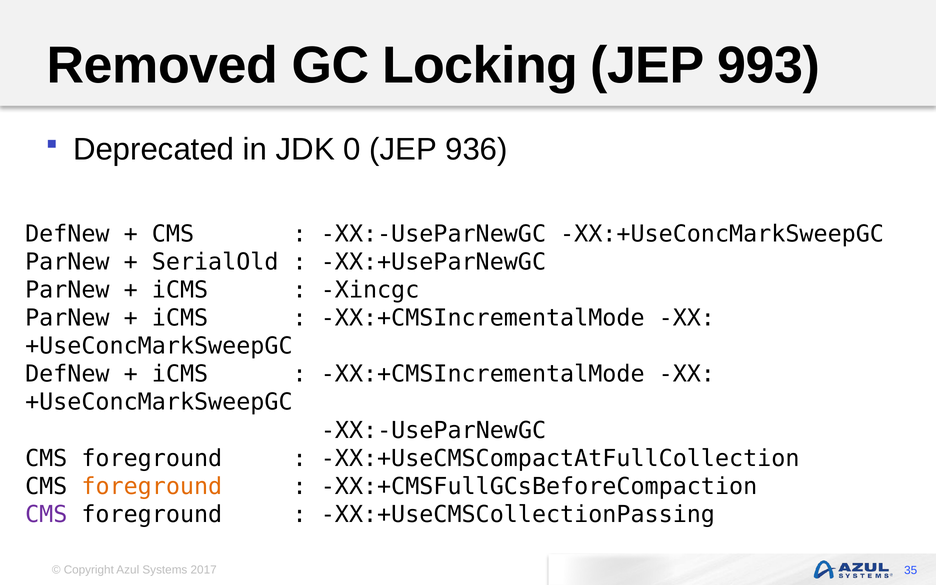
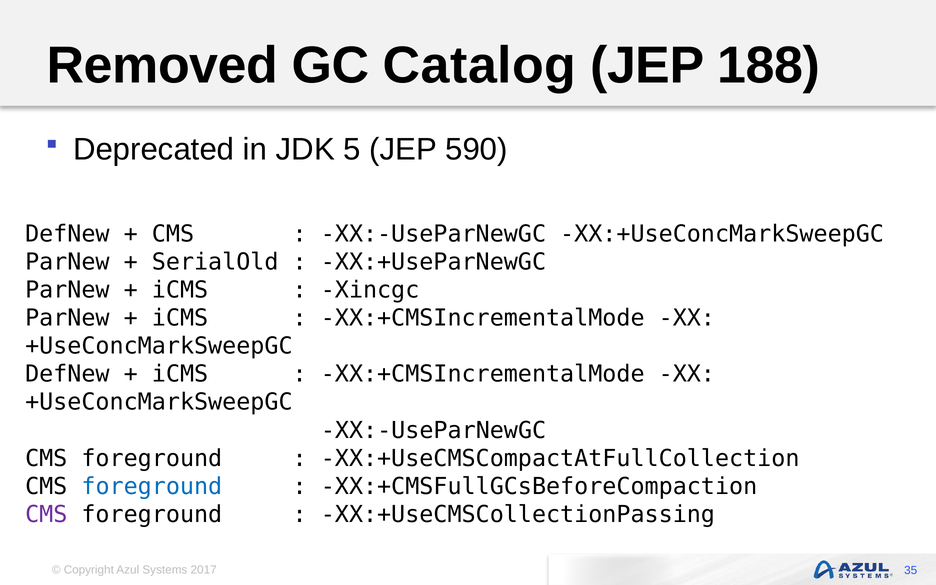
Locking: Locking -> Catalog (480, 66)
993: 993 -> 188 (769, 66)
0: 0 -> 5 (352, 150)
936: 936 -> 590 (476, 150)
foreground colour: orange -> blue (152, 487)
